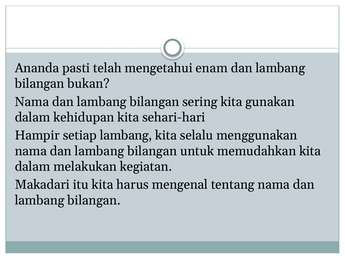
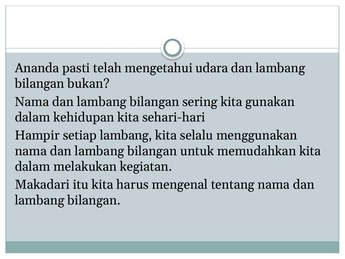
enam: enam -> udara (212, 68)
